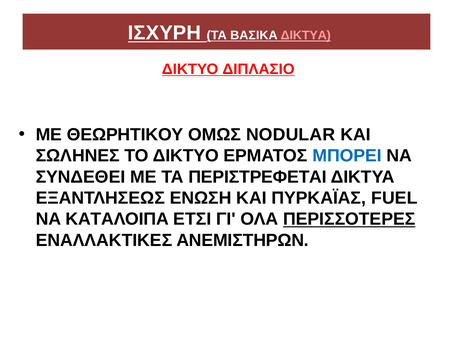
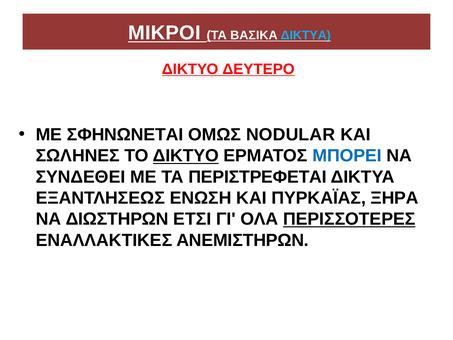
ΙΣΧΥΡΗ: ΙΣΧΥΡΗ -> ΜΙΚΡΟΙ (164, 33)
ΔΙΚΤΥΑ colour: pink -> light blue (306, 35)
ΔΙΠΛΑΣΙΟ: ΔΙΠΛΑΣΙΟ -> ΔΕΥΤΕΡΟ (259, 69)
ΘΕΩΡΗΤΙΚΟΥ: ΘΕΩΡΗΤΙΚΟΥ -> ΣΦΗΝΩΝΕΤΑΙ (125, 135)
ΔΙΚΤΥΟ underline: none -> present (186, 156)
FUEL: FUEL -> ΞΗΡΑ (395, 198)
ΚΑΤΑΛΟΙΠΑ: ΚΑΤΑΛΟΙΠΑ -> ΔΙΩΣΤΗΡΩΝ (117, 219)
